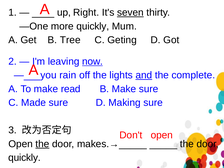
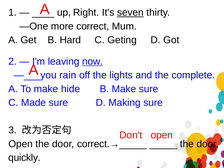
more quickly: quickly -> correct (93, 26)
Tree: Tree -> Hard (70, 40)
and underline: present -> none (144, 75)
read: read -> hide (71, 89)
the underline: present -> none (42, 144)
makes.→_____: makes.→_____ -> correct.→_____ (112, 144)
